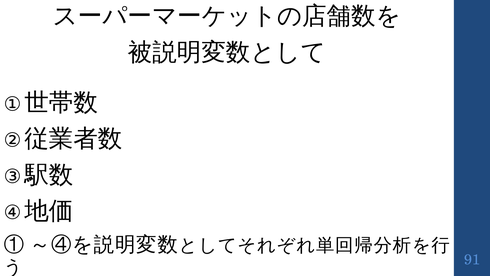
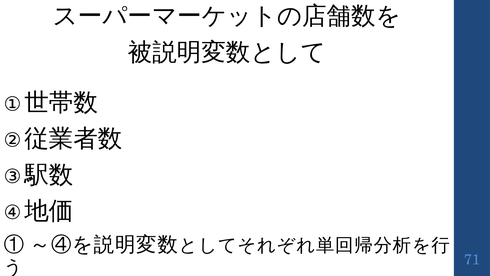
91: 91 -> 71 (472, 259)
